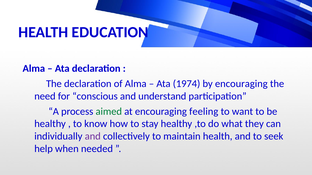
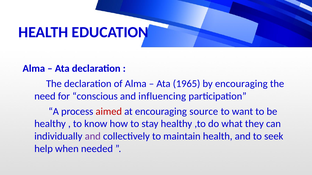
1974: 1974 -> 1965 (187, 84)
understand: understand -> influencing (162, 96)
aimed colour: green -> red (109, 112)
feeling: feeling -> source (204, 112)
